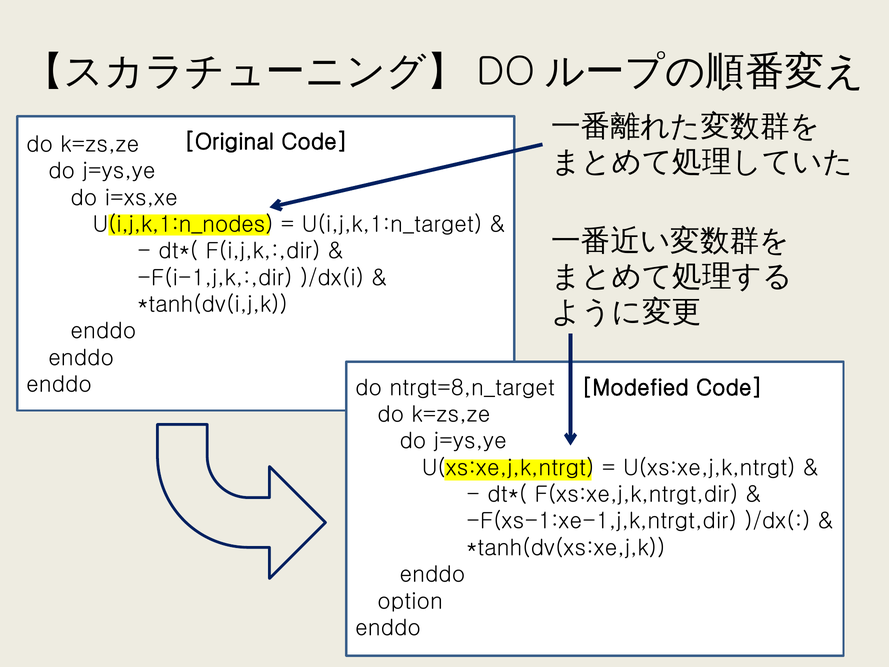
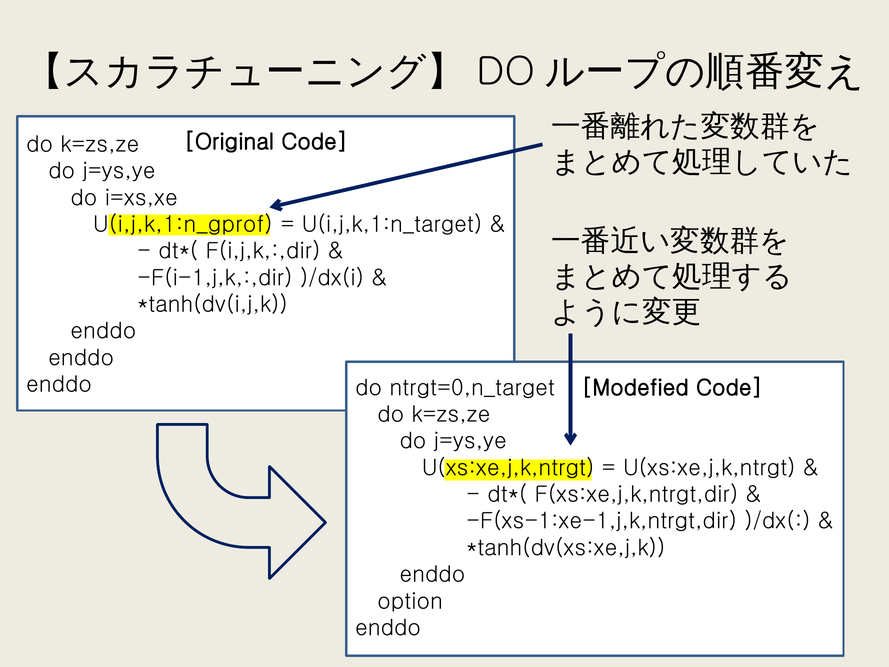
U(i,j,k,1:n_nodes: U(i,j,k,1:n_nodes -> U(i,j,k,1:n_gprof (183, 224)
ntrgt=8,n_target: ntrgt=8,n_target -> ntrgt=0,n_target (472, 388)
